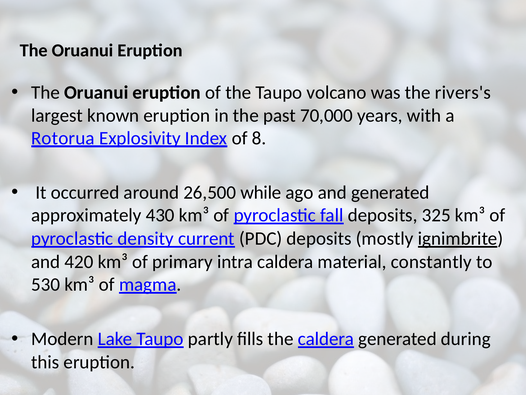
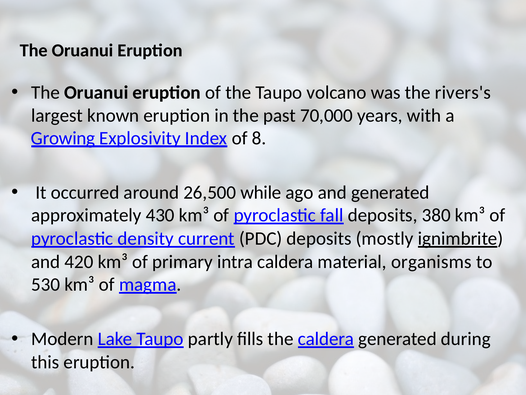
Rotorua: Rotorua -> Growing (63, 138)
325: 325 -> 380 (436, 215)
constantly: constantly -> organisms (431, 261)
